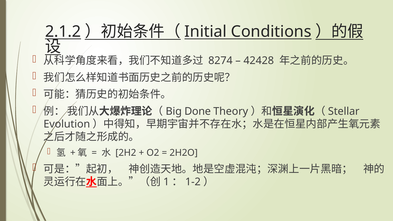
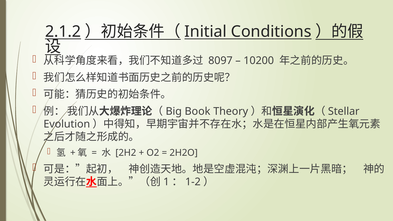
8274: 8274 -> 8097 (220, 61)
42428: 42428 -> 10200 (259, 61)
Done: Done -> Book (198, 111)
